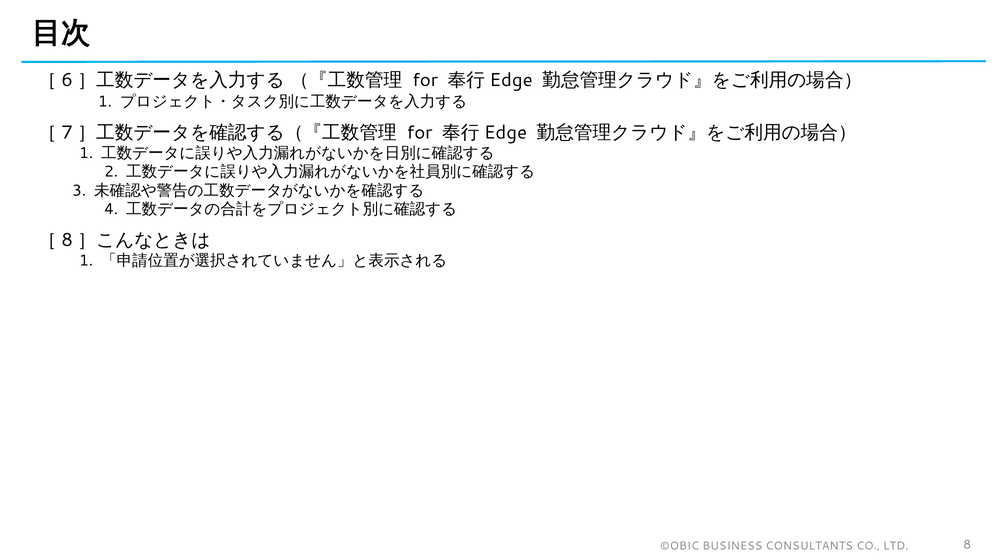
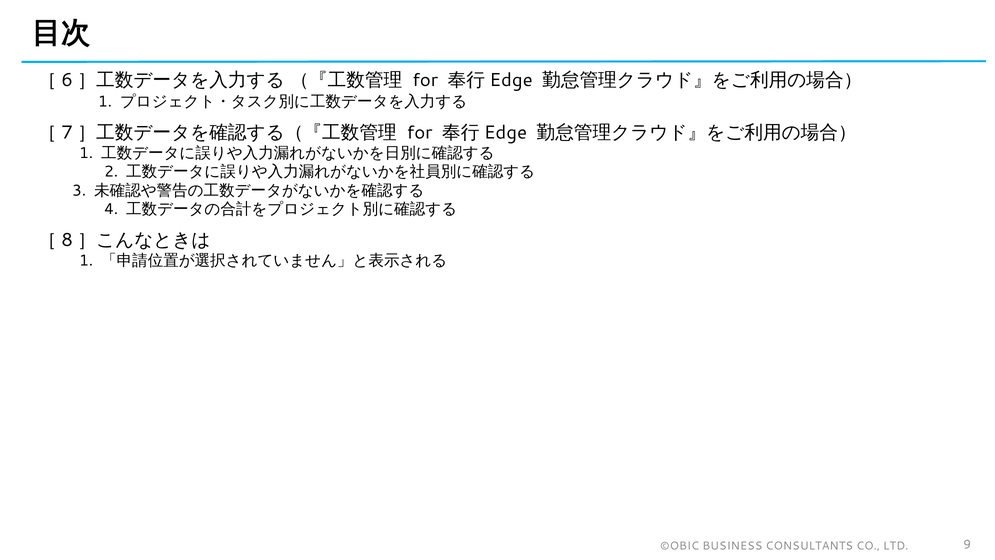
8: 8 -> 9 (967, 544)
